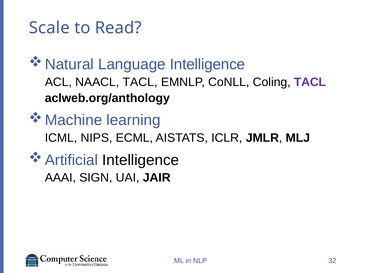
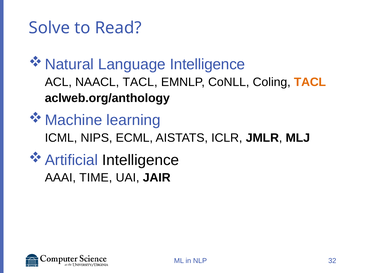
Scale: Scale -> Solve (49, 28)
TACL colour: purple -> orange (310, 82)
SIGN: SIGN -> TIME (96, 178)
